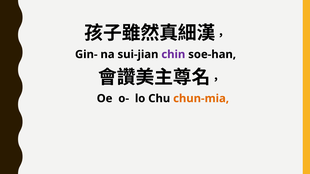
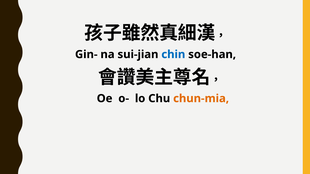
chin colour: purple -> blue (173, 55)
